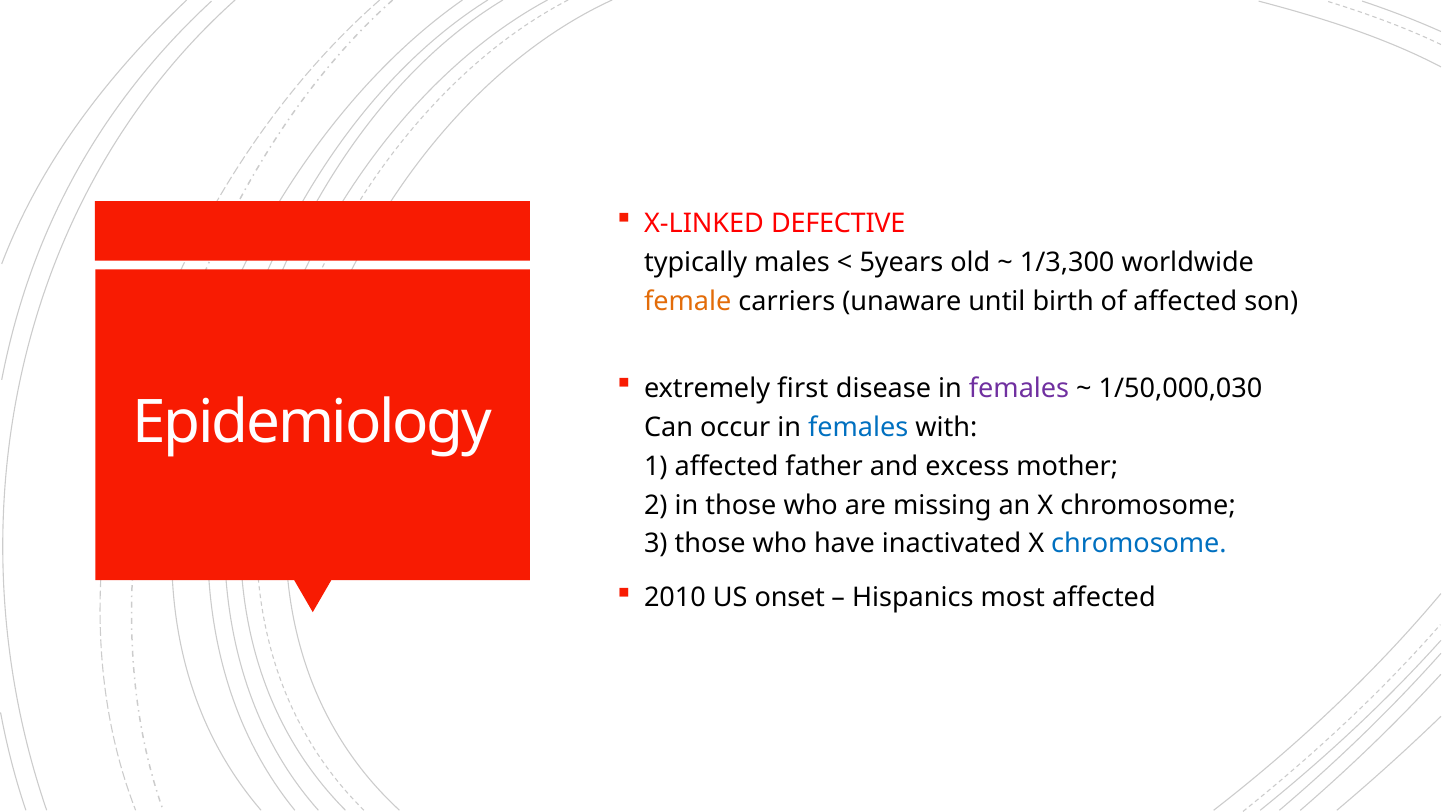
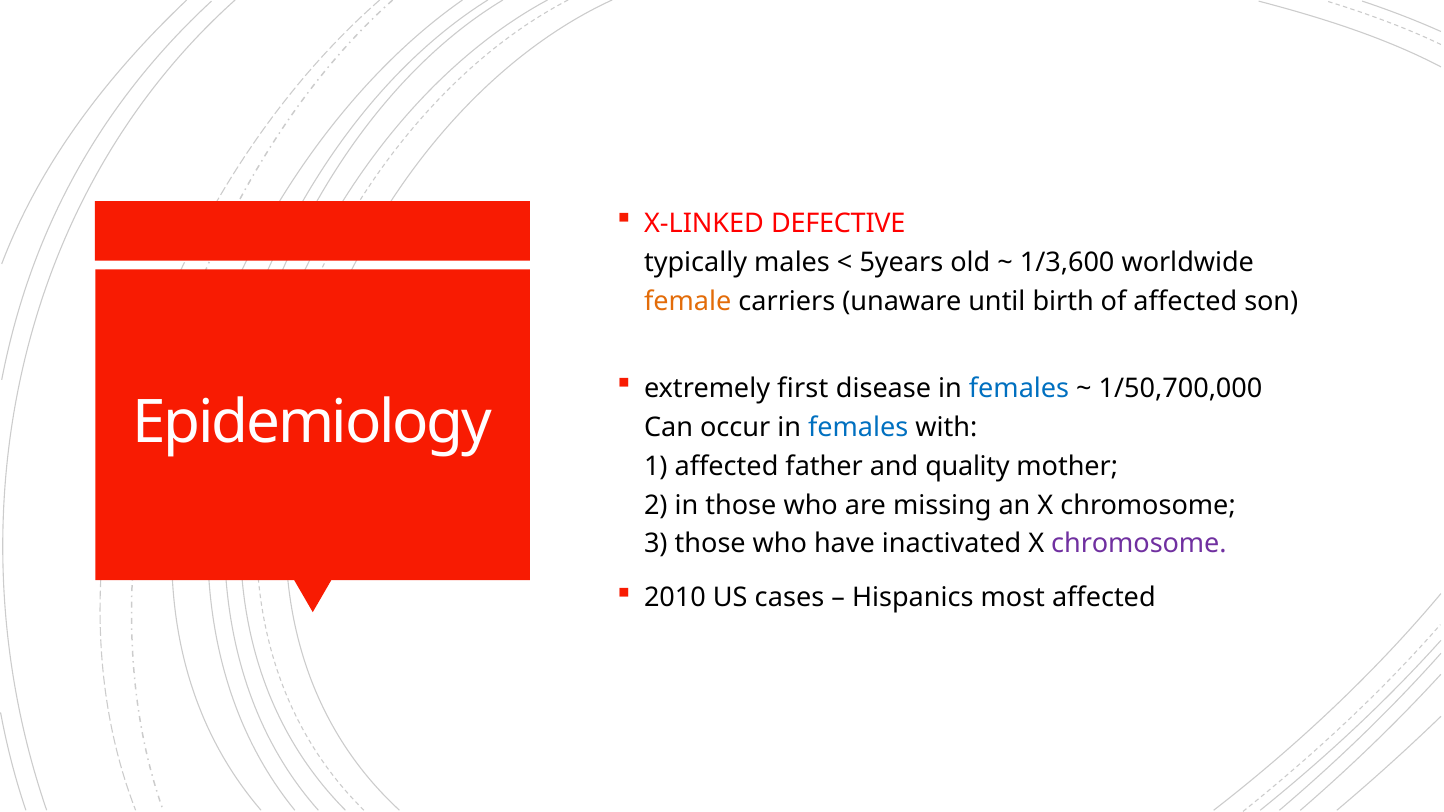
1/3,300: 1/3,300 -> 1/3,600 (1067, 263)
females colour: purple -> blue (1019, 388)
1/50,000,030: 1/50,000,030 -> 1/50,700,000 (1181, 388)
excess: excess -> quality (968, 466)
chromosome colour: blue -> purple (1139, 544)
onset: onset -> cases (790, 598)
